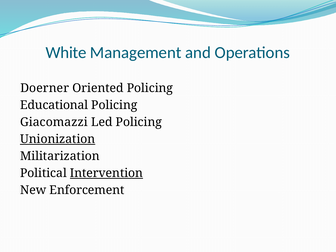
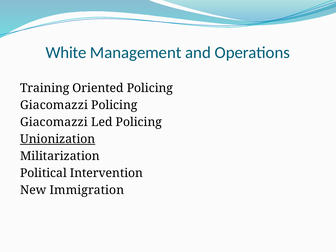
Doerner: Doerner -> Training (45, 88)
Educational: Educational -> Giacomazzi (54, 105)
Intervention underline: present -> none (106, 173)
Enforcement: Enforcement -> Immigration (87, 190)
